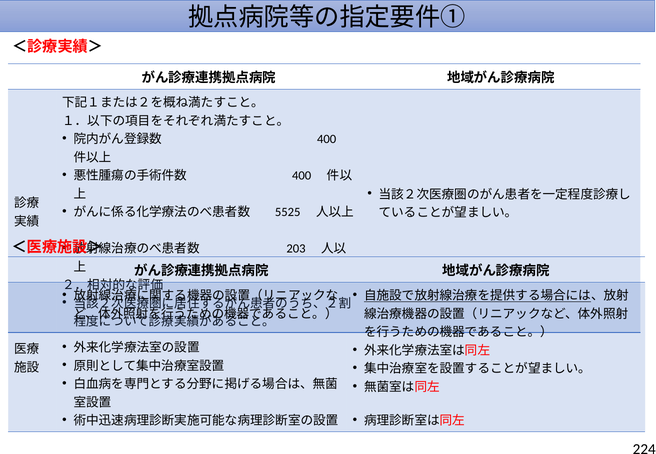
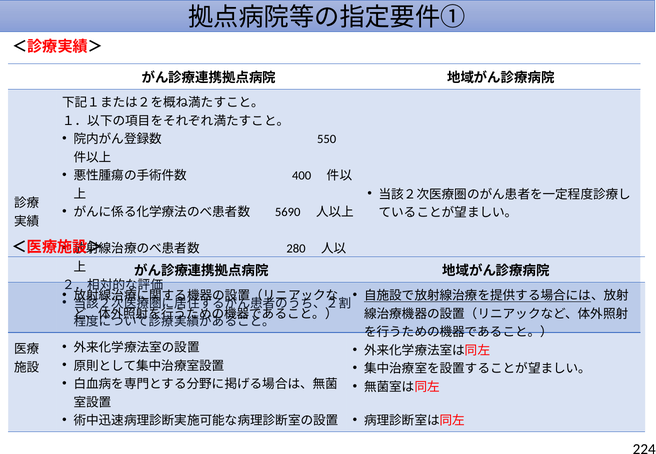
400: 400 -> 550 (327, 139)
5525: 5525 -> 5690 (288, 212)
203: 203 -> 280 (296, 249)
